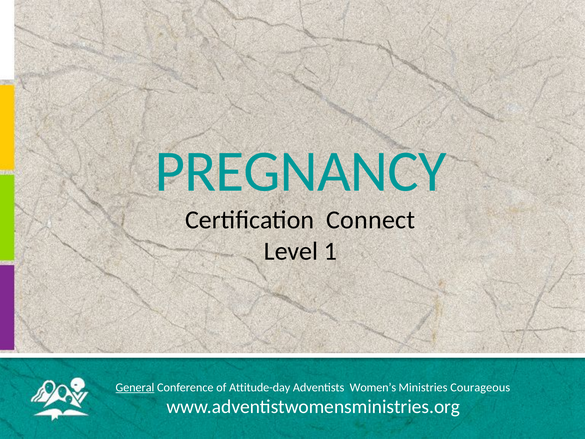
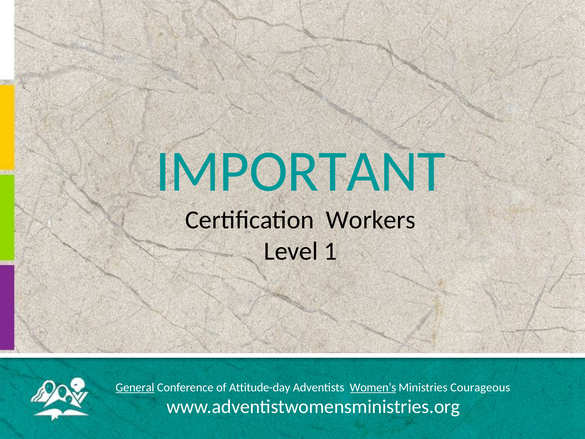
PREGNANCY: PREGNANCY -> IMPORTANT (301, 172)
Connect: Connect -> Workers (371, 220)
Women’s underline: none -> present (373, 387)
